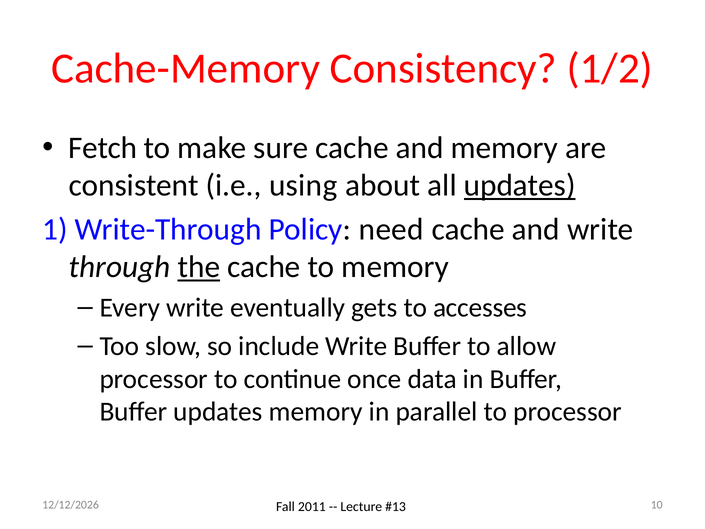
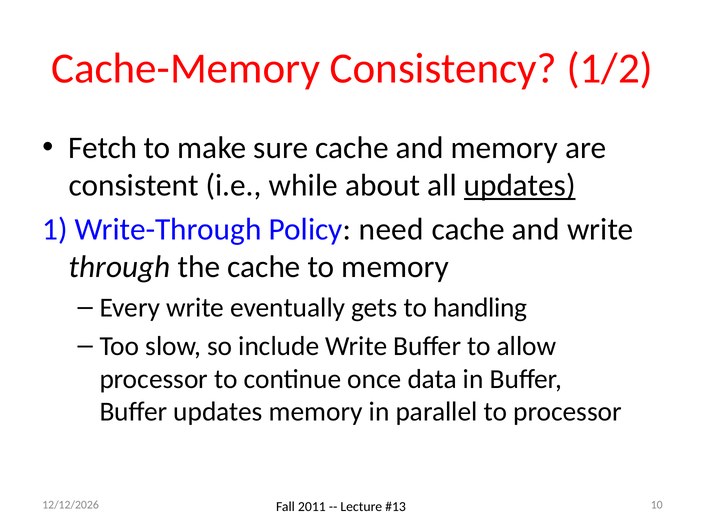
using: using -> while (303, 186)
the underline: present -> none (199, 267)
accesses: accesses -> handling (480, 307)
